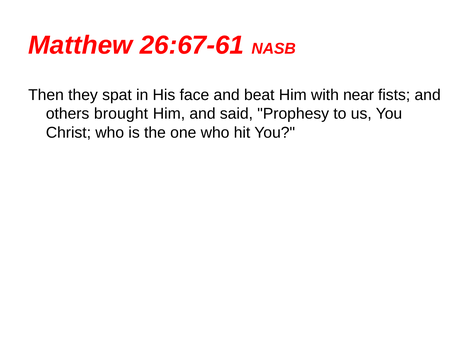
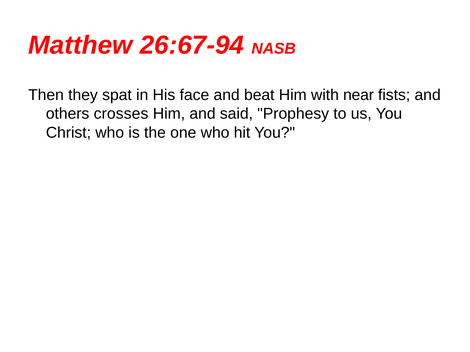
26:67-61: 26:67-61 -> 26:67-94 (192, 45)
brought: brought -> crosses (121, 114)
